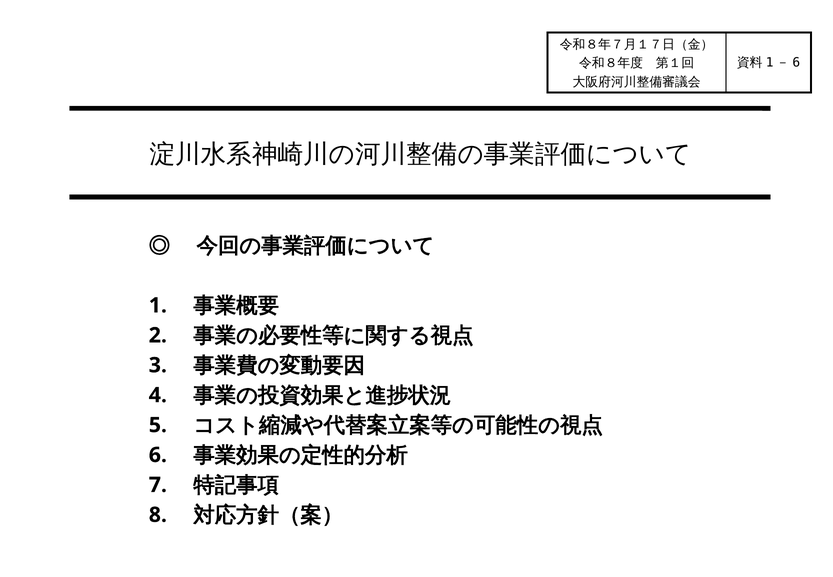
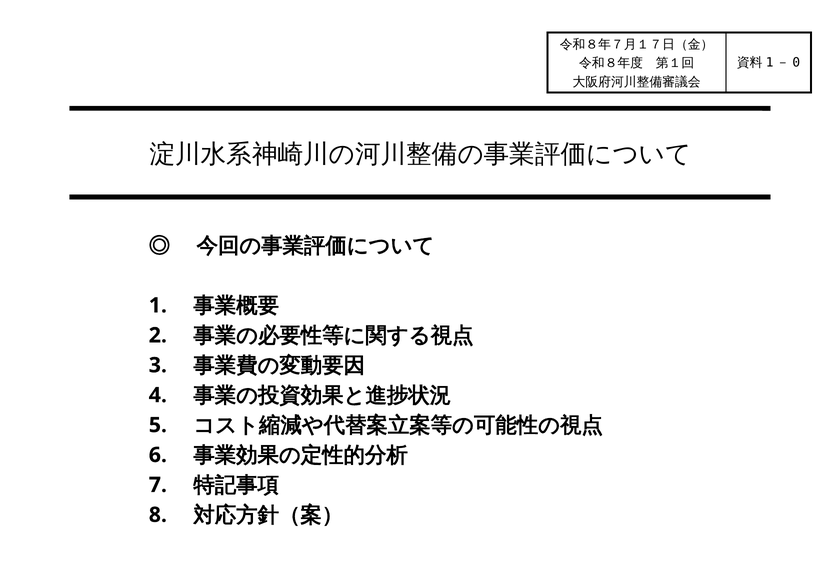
6: 6 -> 0 (796, 63)
